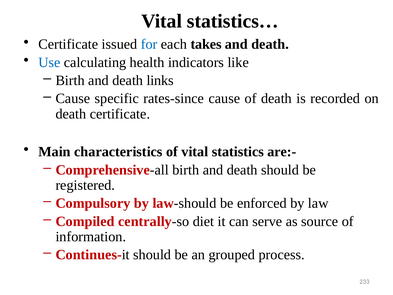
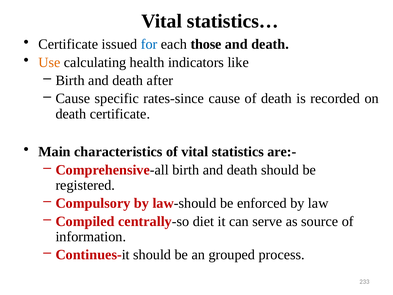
takes: takes -> those (206, 44)
Use colour: blue -> orange (49, 62)
links: links -> after (160, 80)
